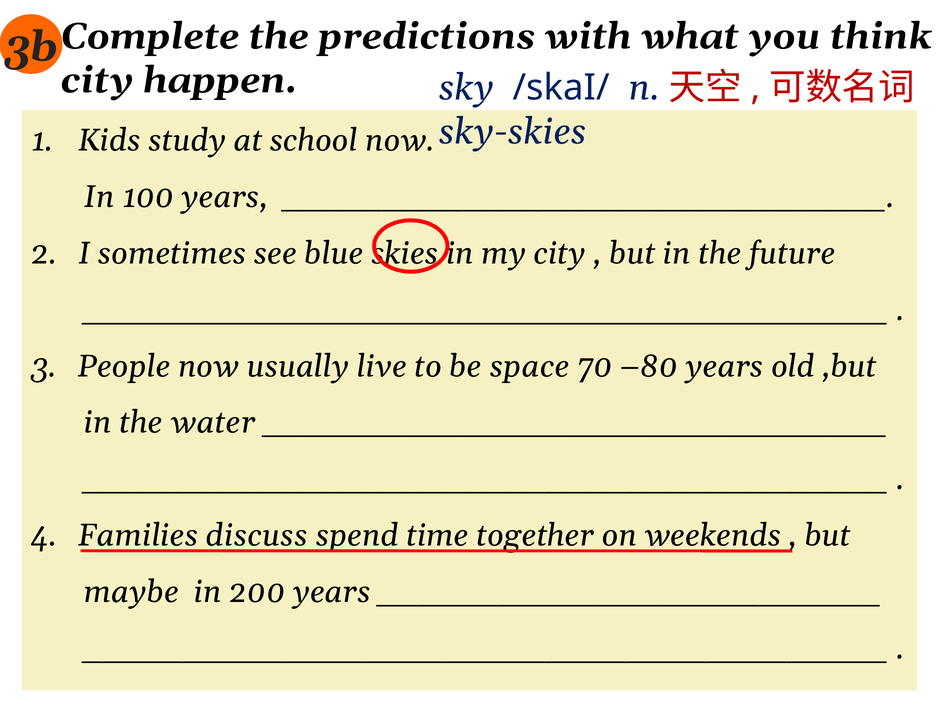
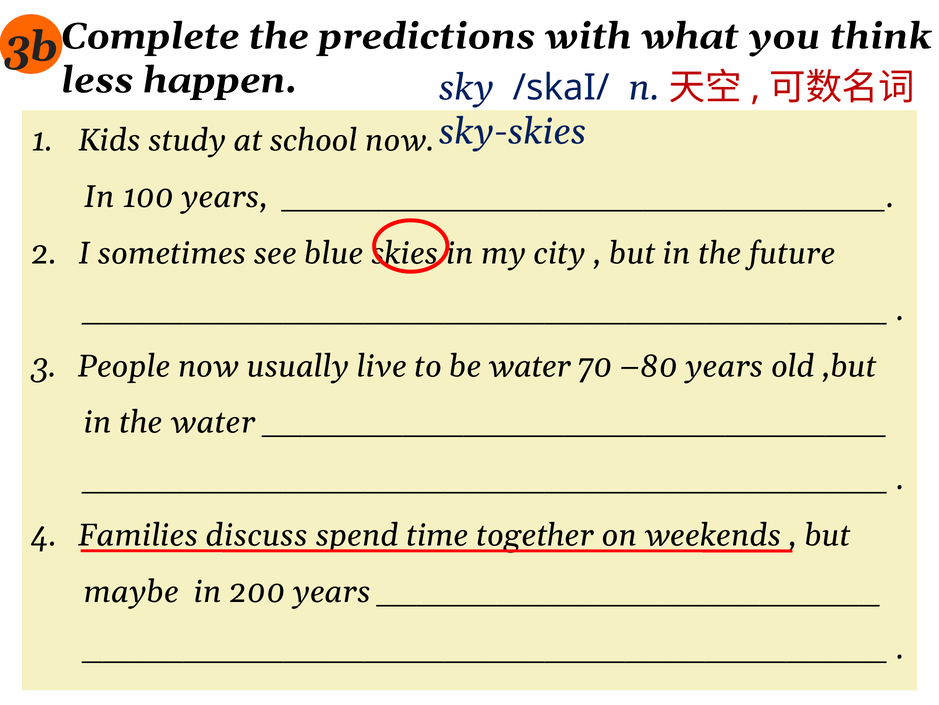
city: city -> less (97, 80)
be space: space -> water (530, 366)
